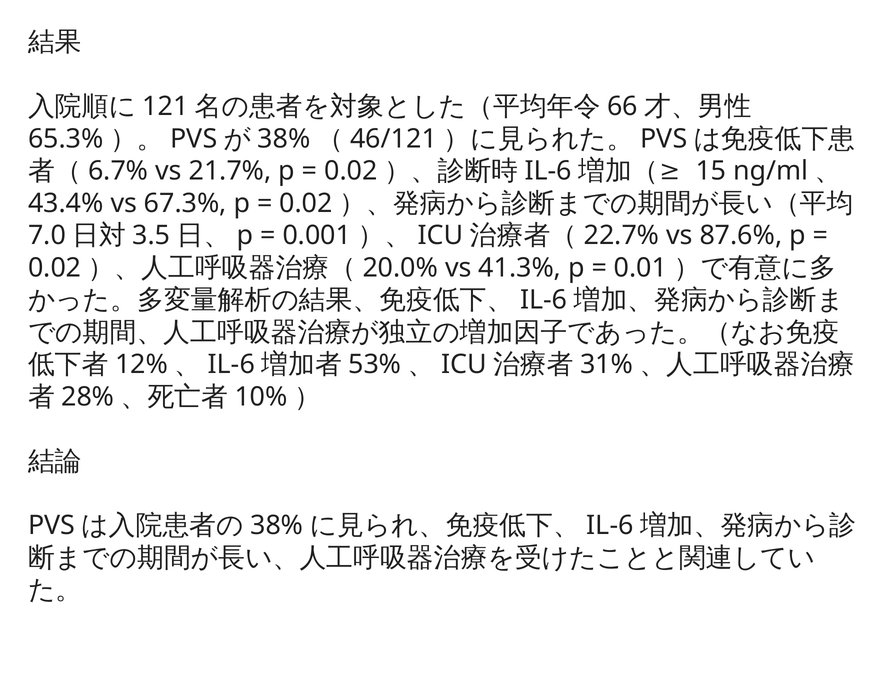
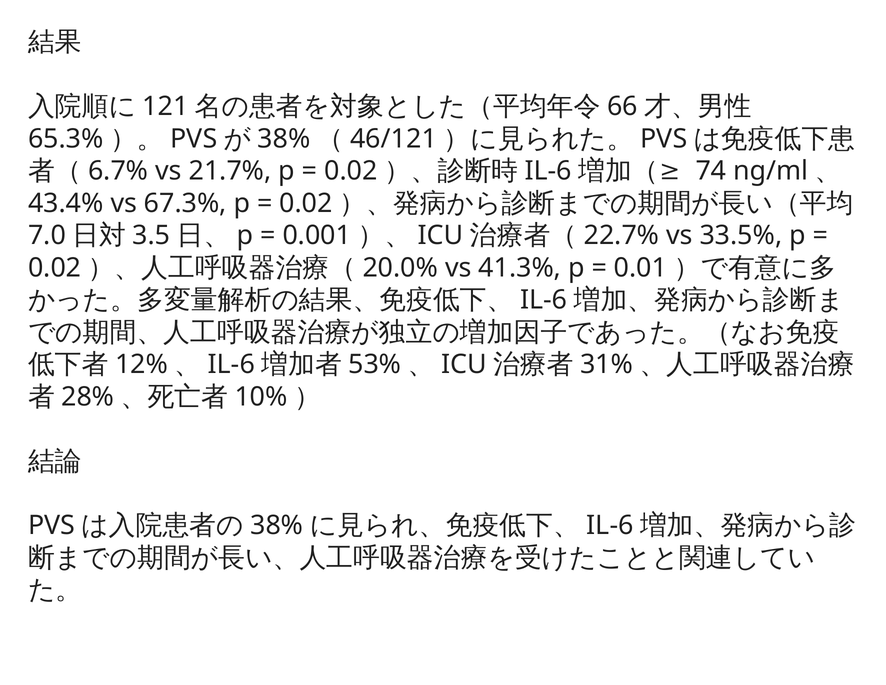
15: 15 -> 74 (711, 171)
87.6%: 87.6% -> 33.5% (741, 235)
